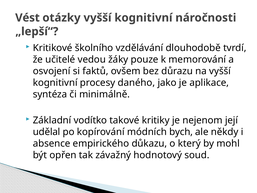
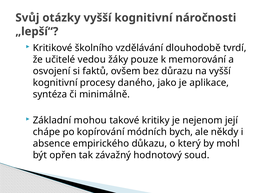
Vést: Vést -> Svůj (27, 18)
vodítko: vodítko -> mohou (90, 120)
udělal: udělal -> chápe (47, 132)
